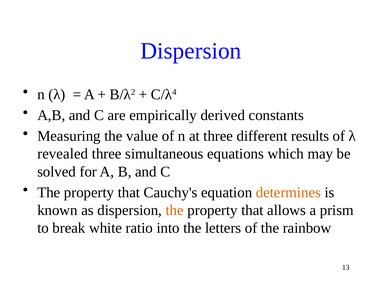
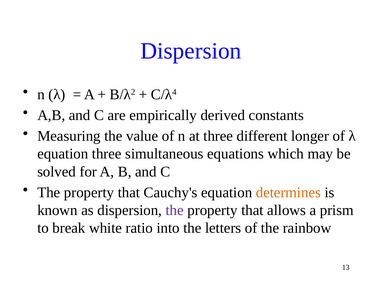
results: results -> longer (310, 136)
revealed: revealed -> equation (63, 154)
the colour: orange -> purple (175, 211)
